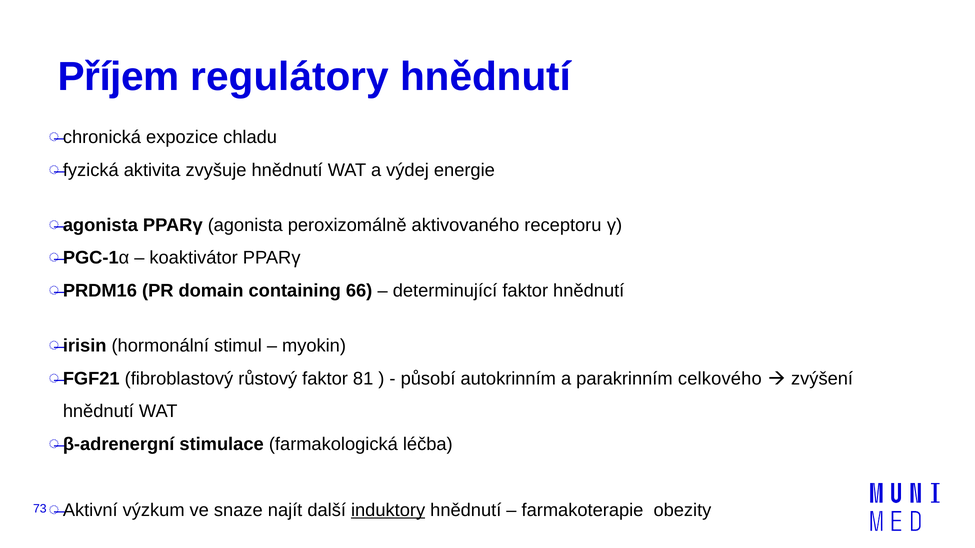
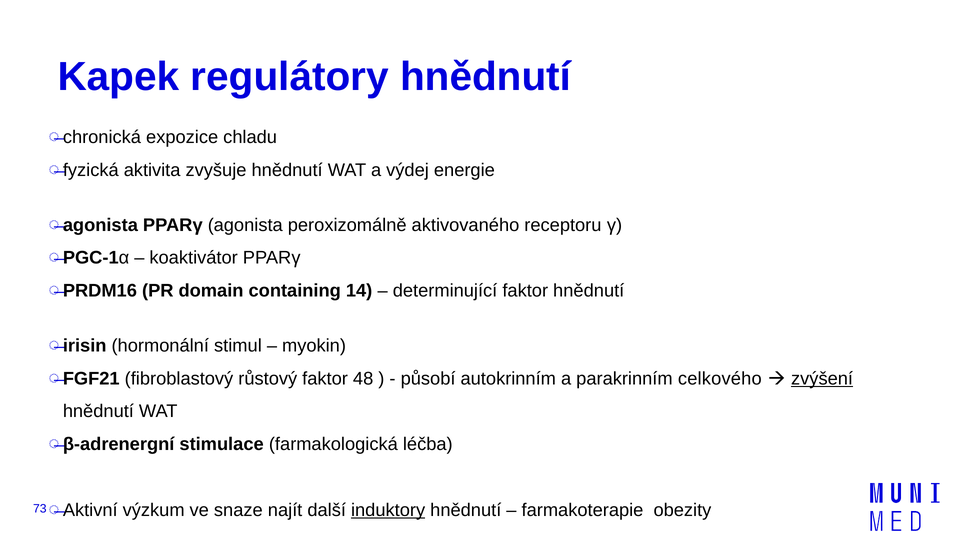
Příjem: Příjem -> Kapek (118, 77)
66: 66 -> 14 (359, 291)
81: 81 -> 48 (363, 379)
zvýšení underline: none -> present (822, 379)
